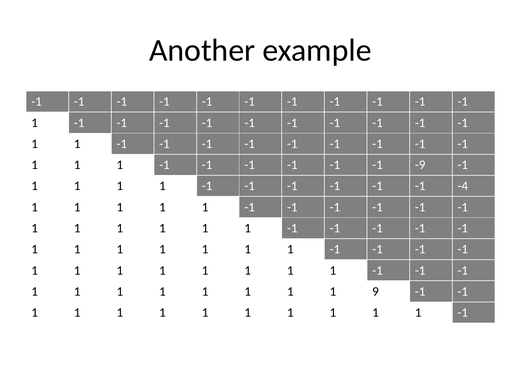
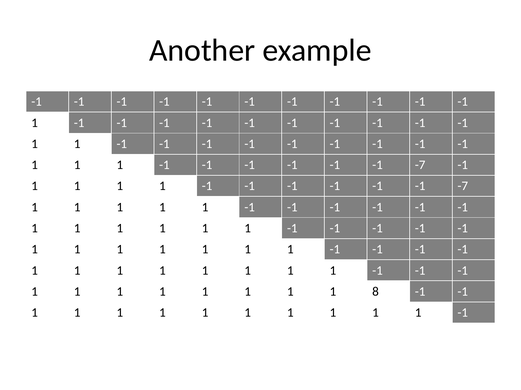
-9: -9 -> -7 (420, 165)
-4: -4 -> -7 (463, 186)
9: 9 -> 8 (376, 292)
